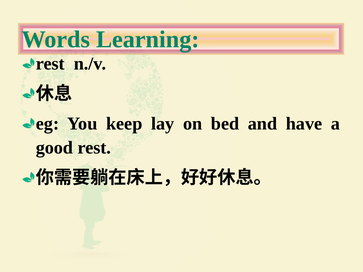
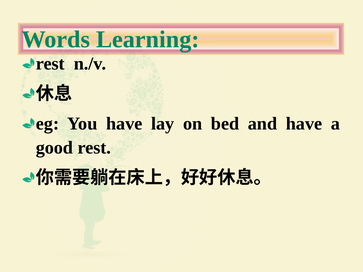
You keep: keep -> have (124, 124)
